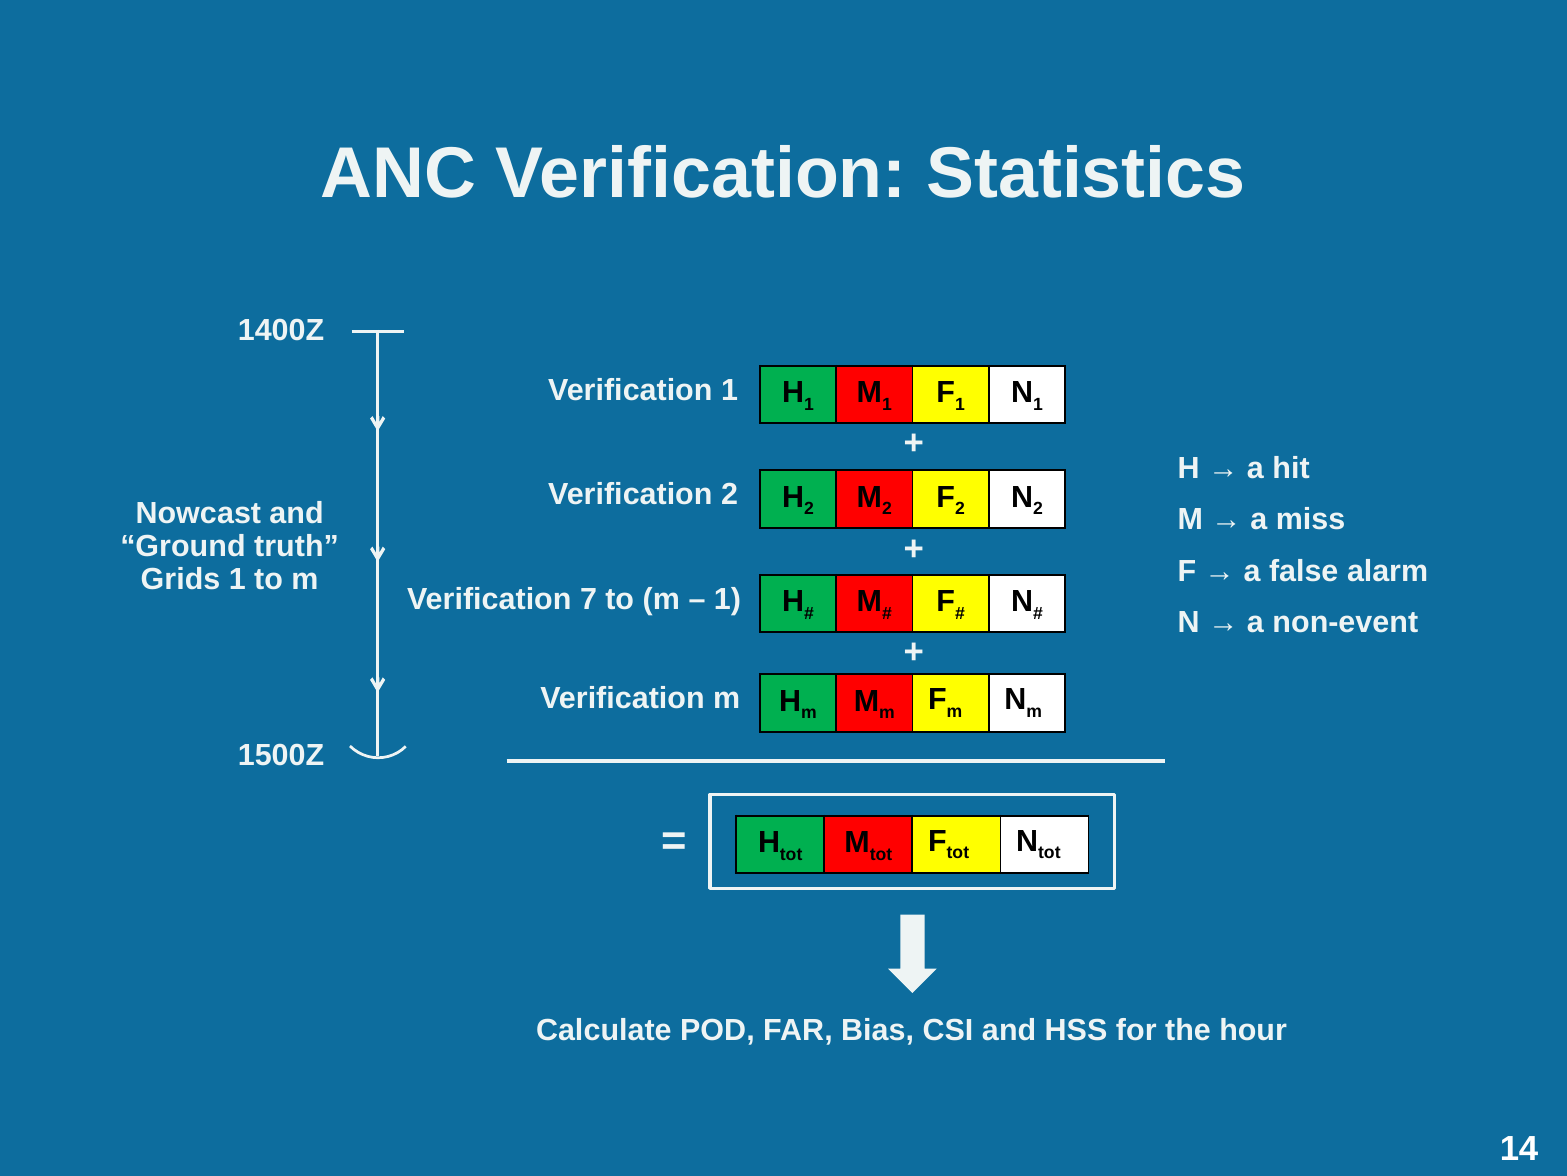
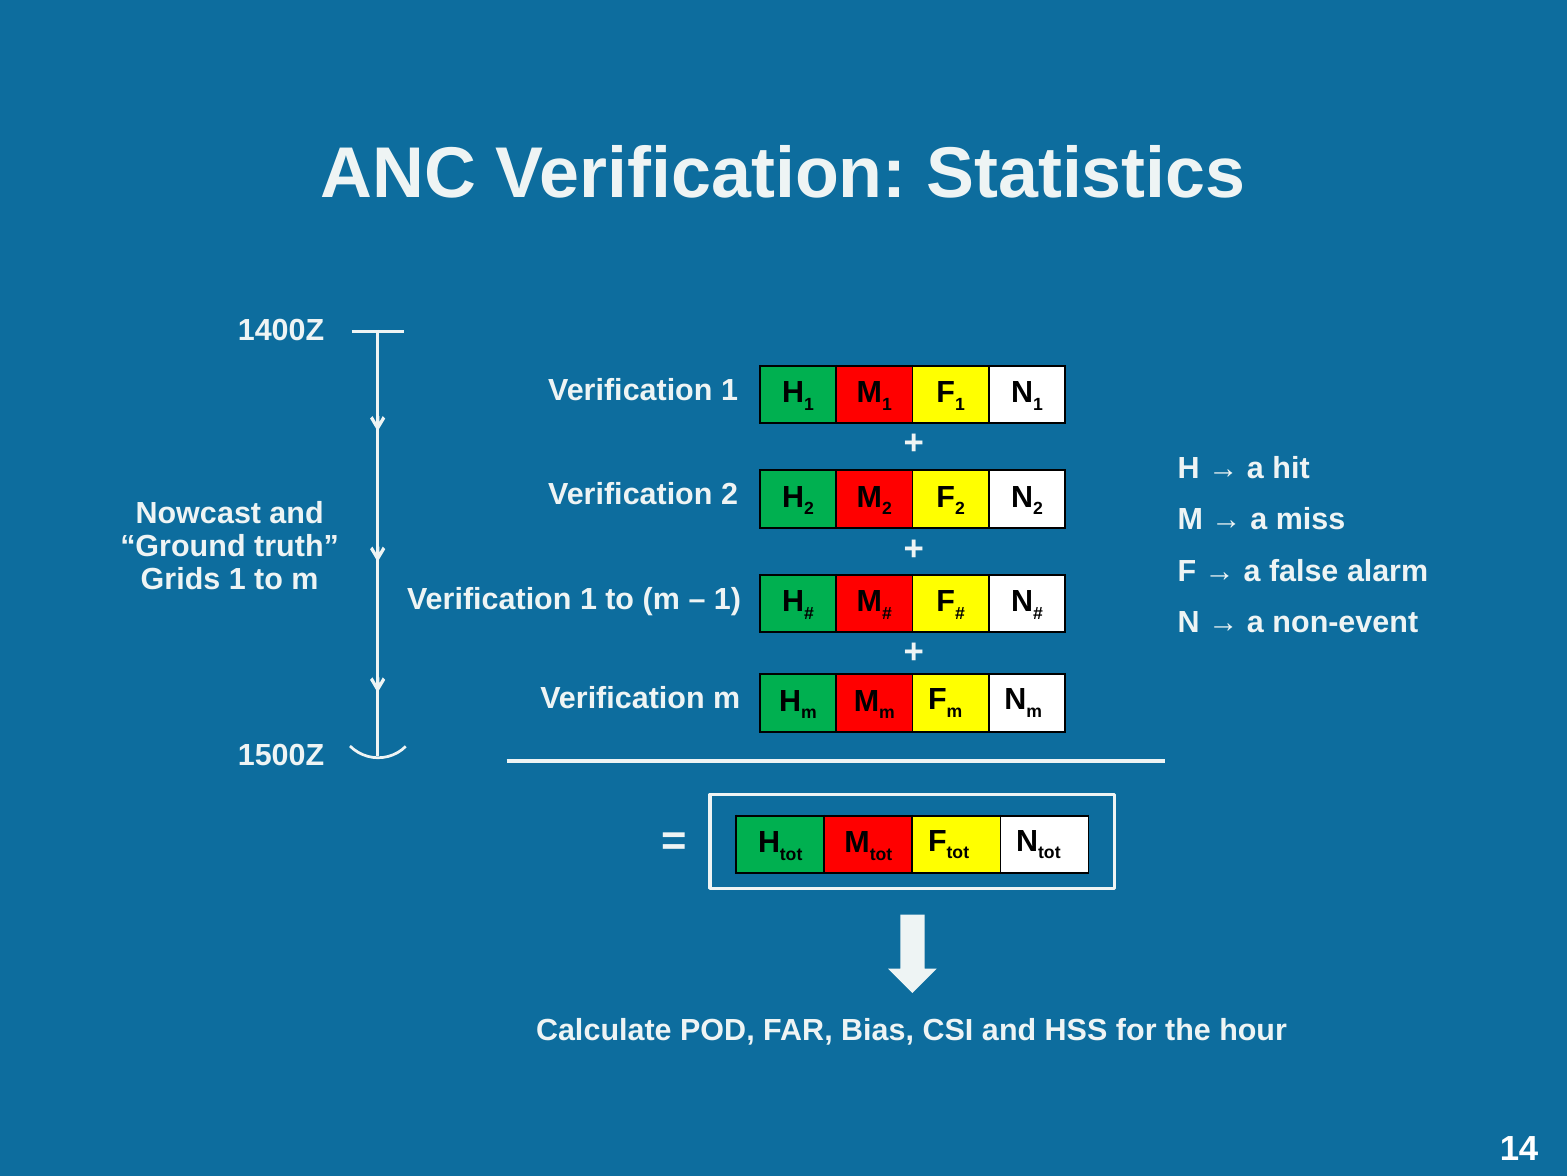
7: 7 -> 1 (589, 599)
